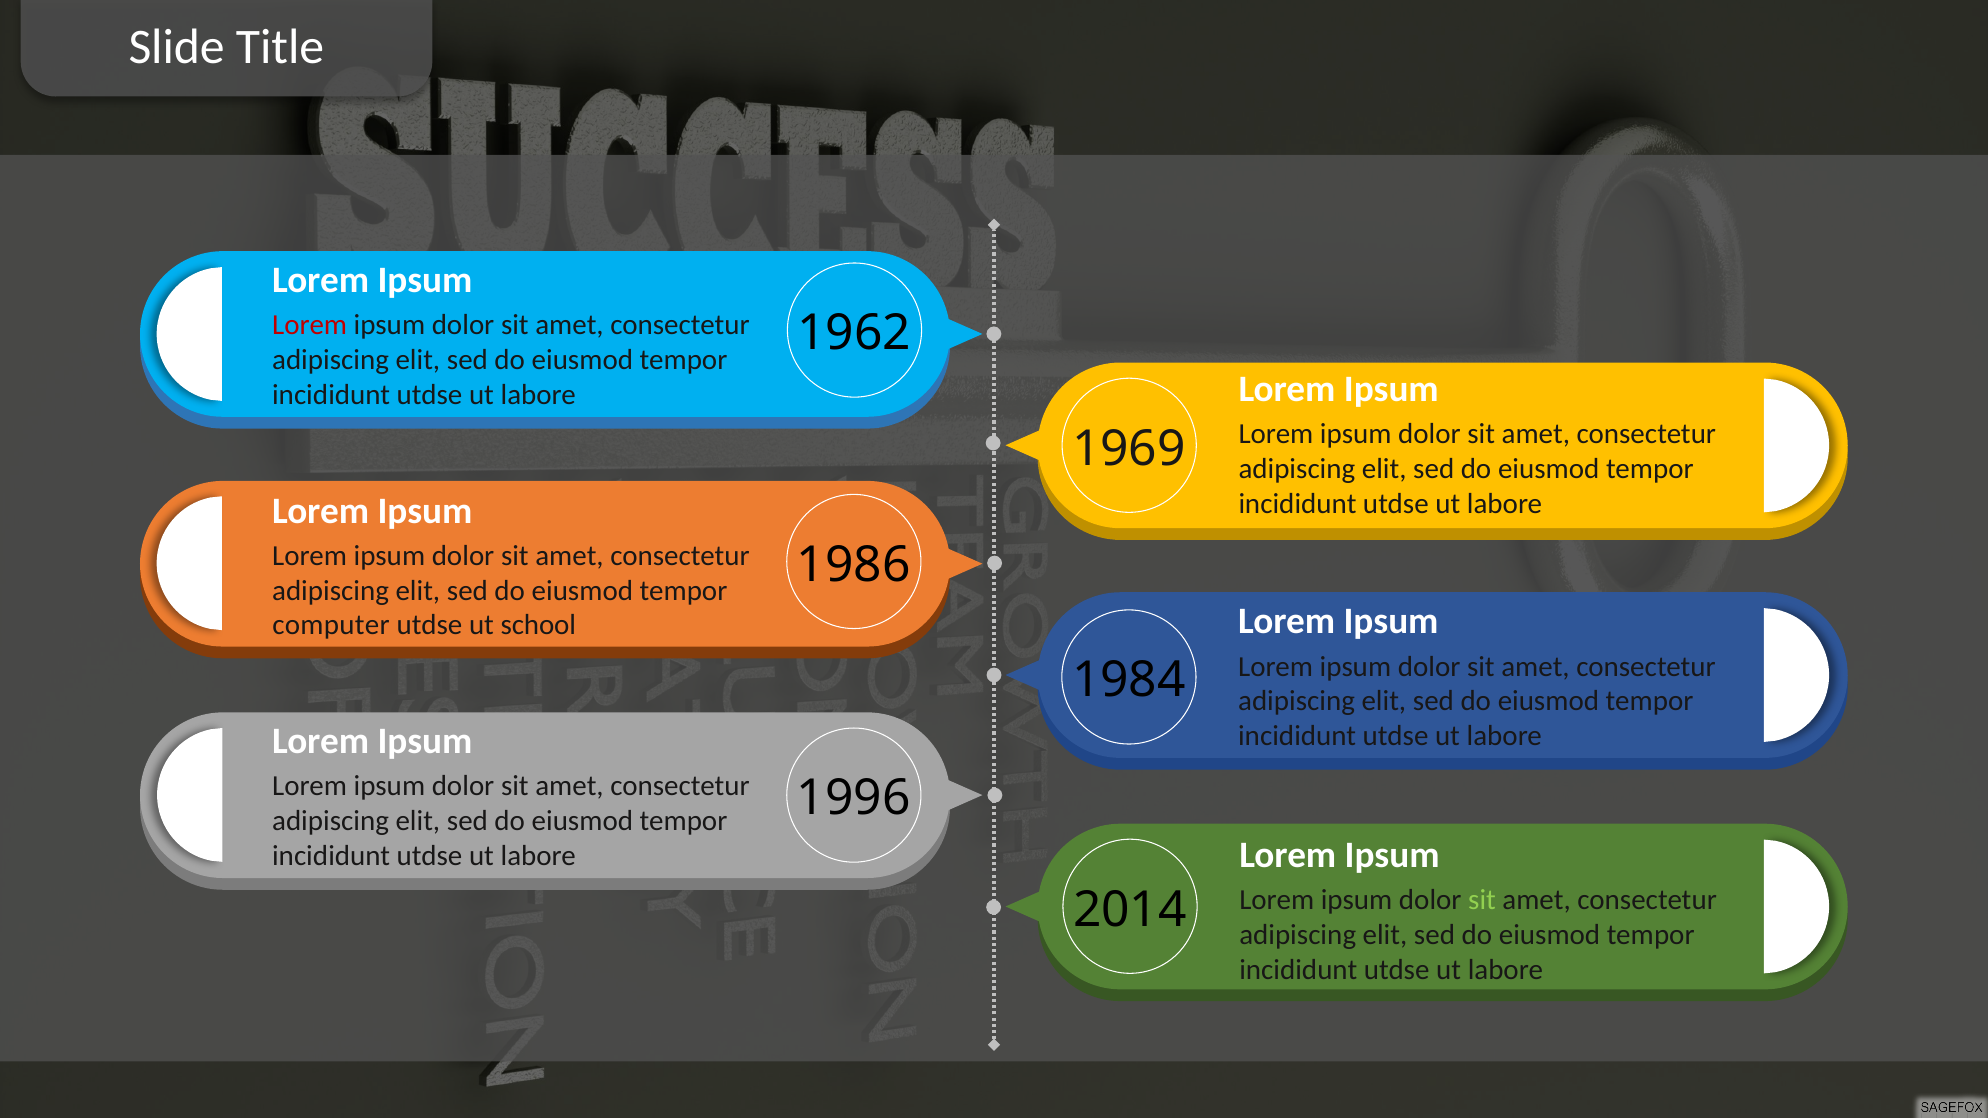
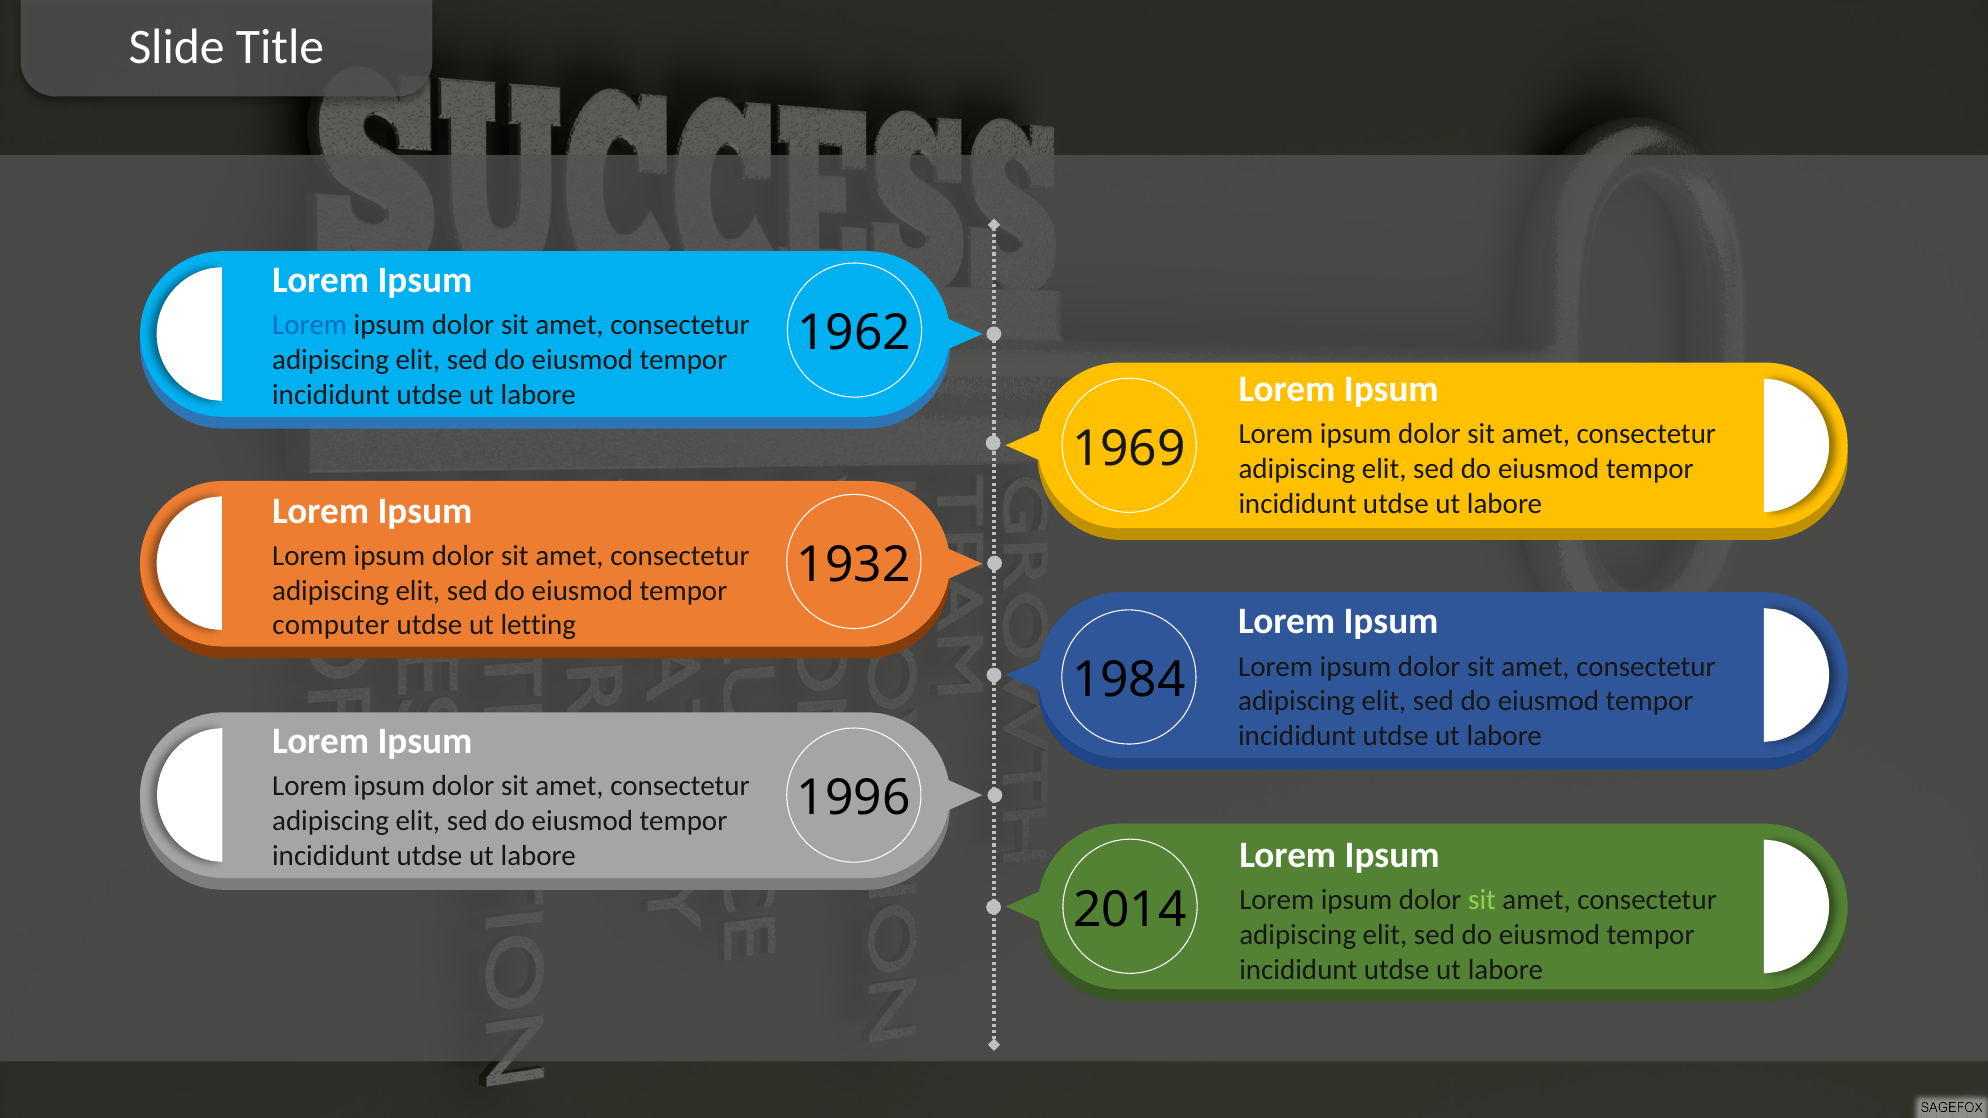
Lorem colour: red -> blue (310, 325)
1986: 1986 -> 1932 (854, 565)
school: school -> letting (538, 626)
